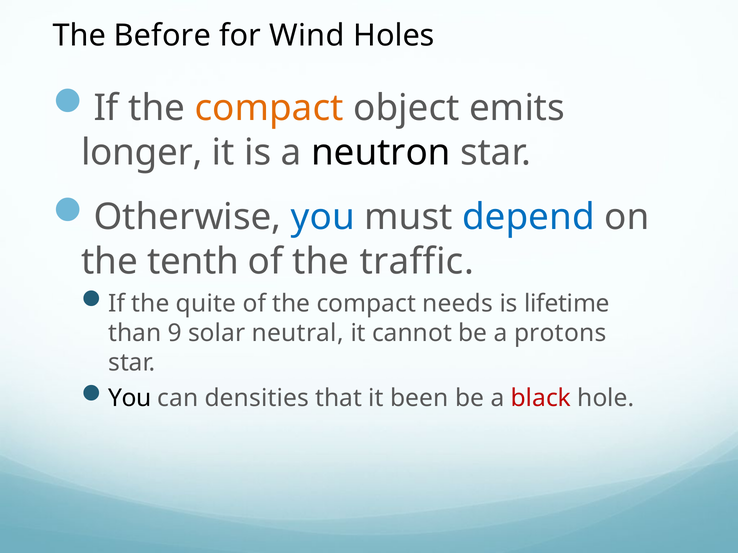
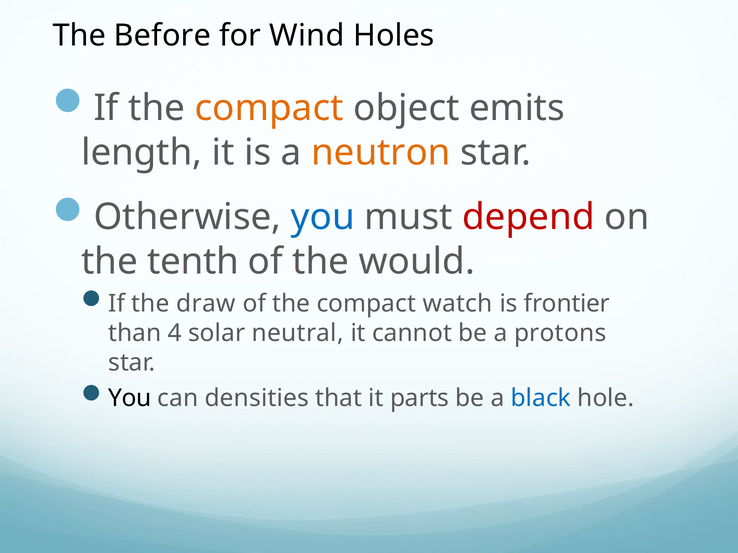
longer: longer -> length (142, 153)
neutron colour: black -> orange (381, 153)
depend colour: blue -> red (529, 217)
traffic: traffic -> would (417, 262)
quite: quite -> draw (206, 304)
needs: needs -> watch (458, 304)
lifetime: lifetime -> frontier (567, 304)
9: 9 -> 4 (175, 333)
been: been -> parts (420, 399)
black colour: red -> blue (541, 399)
